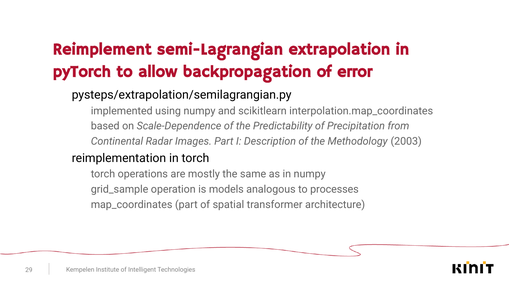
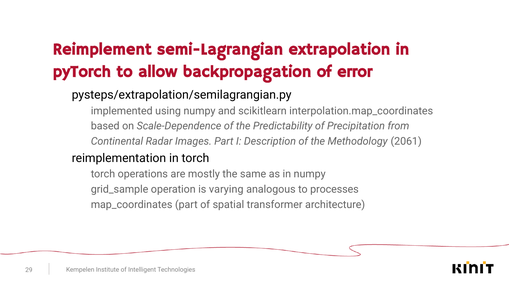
2003: 2003 -> 2061 (406, 141)
models: models -> varying (226, 189)
